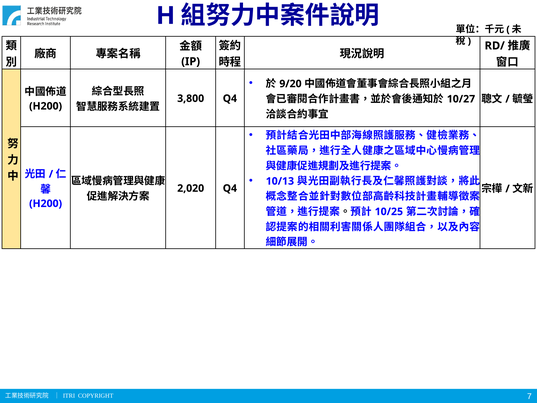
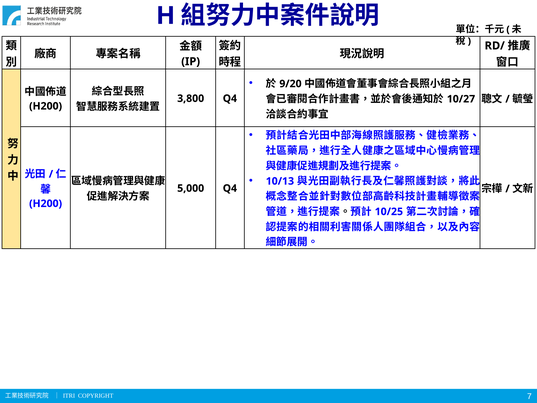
2,020: 2,020 -> 5,000 (191, 188)
